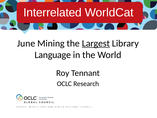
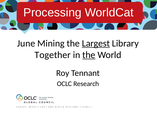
Interrelated: Interrelated -> Processing (52, 12)
Language: Language -> Together (53, 55)
the underline: none -> present (89, 55)
